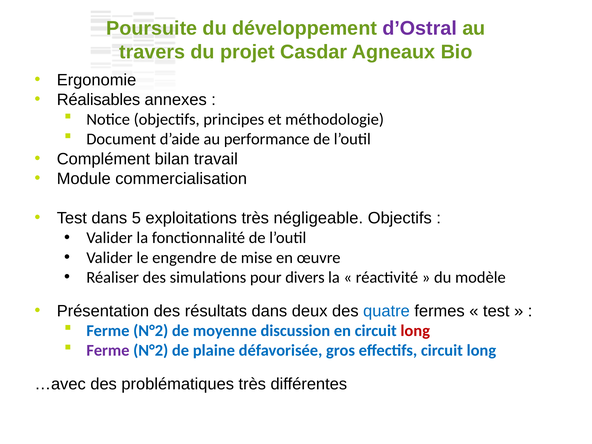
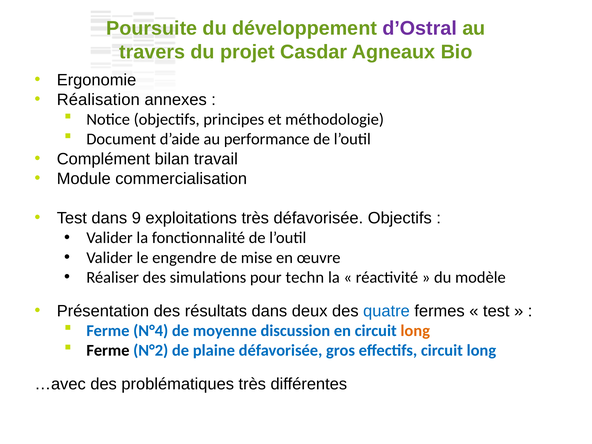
Réalisables: Réalisables -> Réalisation (98, 100)
5: 5 -> 9 (136, 218)
très négligeable: négligeable -> défavorisée (318, 218)
divers: divers -> techn (305, 277)
N°2: N°2 -> N°4 (151, 331)
long colour: red -> orange (415, 331)
Ferme colour: purple -> black (108, 350)
